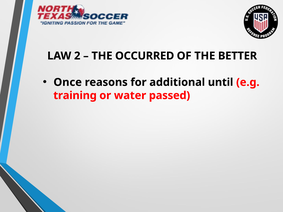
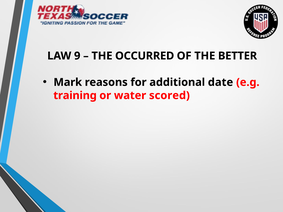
2: 2 -> 9 (77, 56)
Once: Once -> Mark (68, 82)
until: until -> date (220, 82)
passed: passed -> scored (169, 96)
